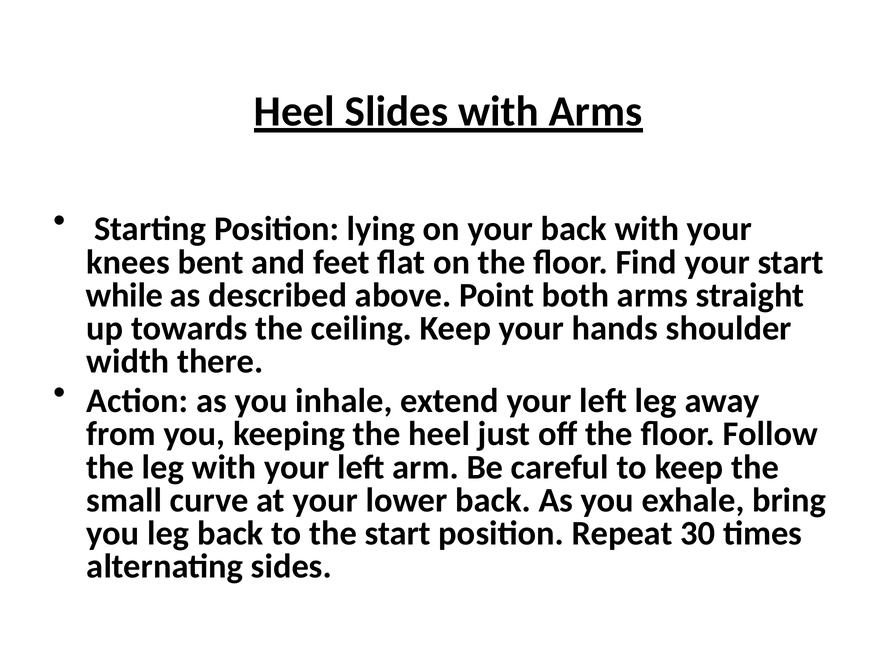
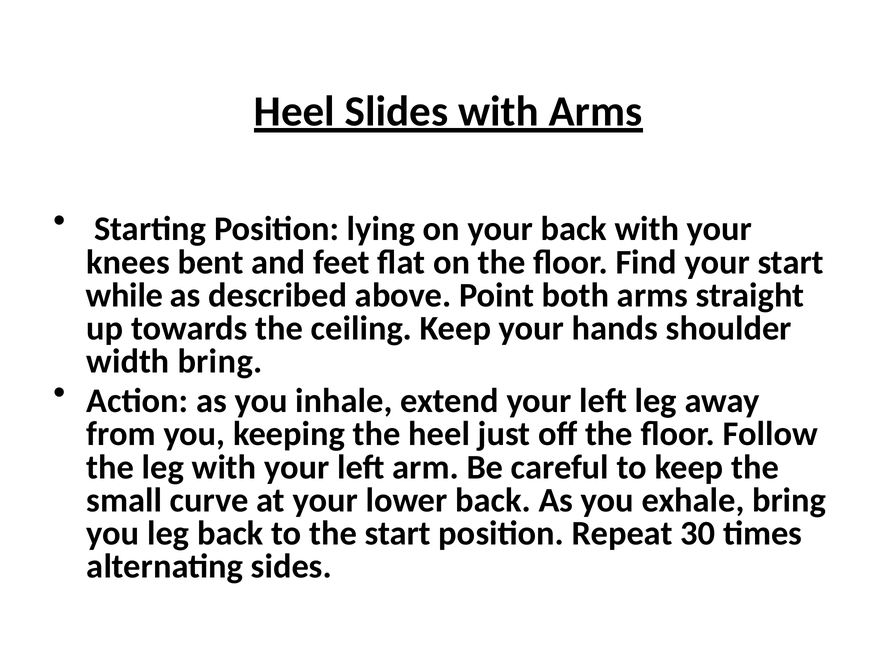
width there: there -> bring (220, 362)
